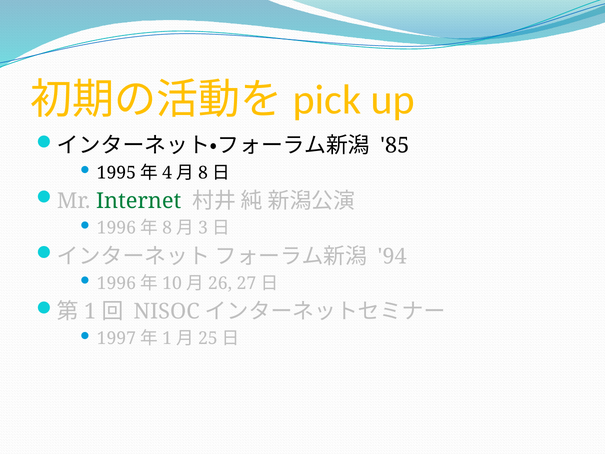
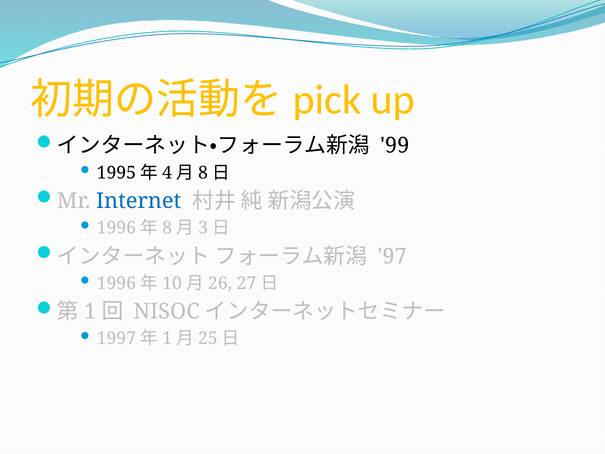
85: 85 -> 99 (395, 146)
Internet colour: green -> blue (139, 201)
94: 94 -> 97 (392, 256)
